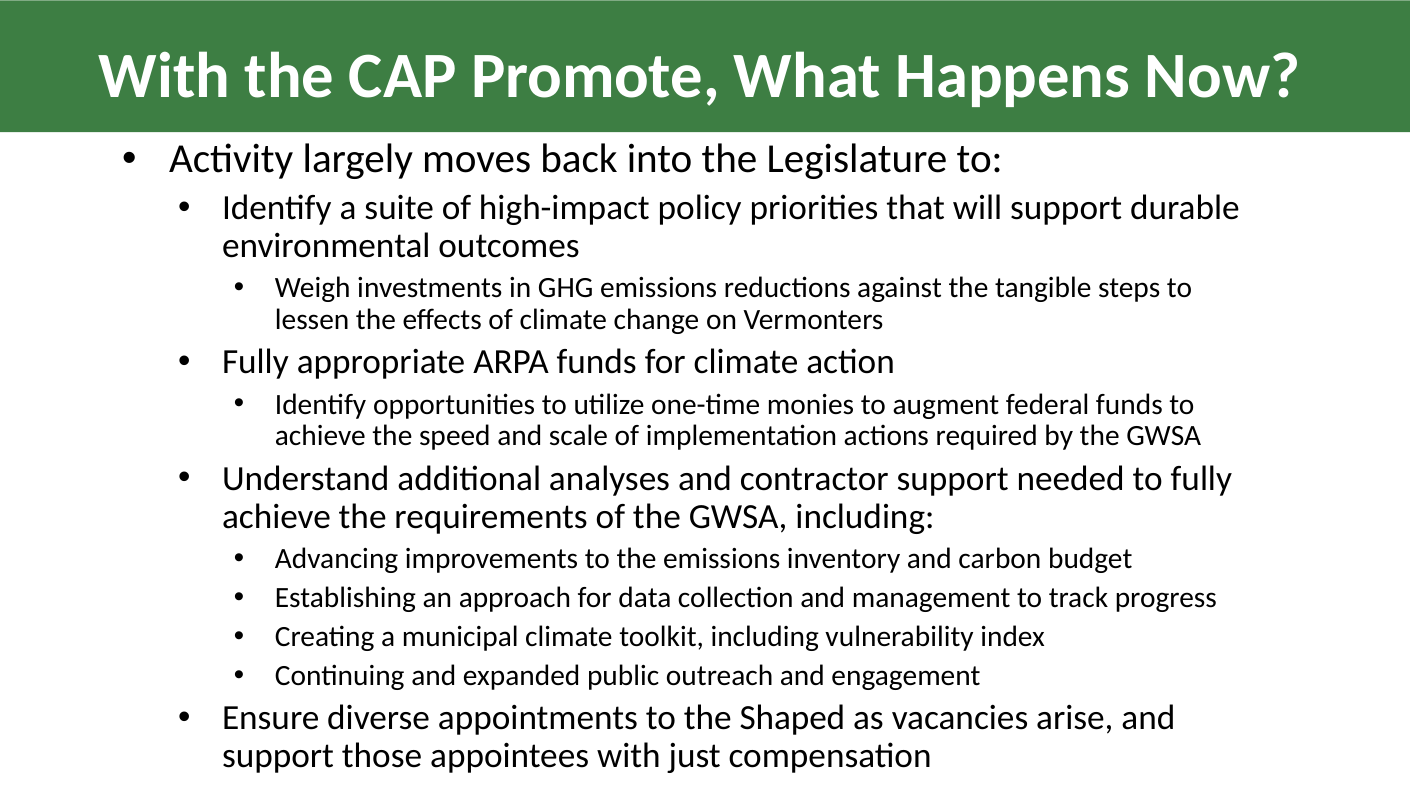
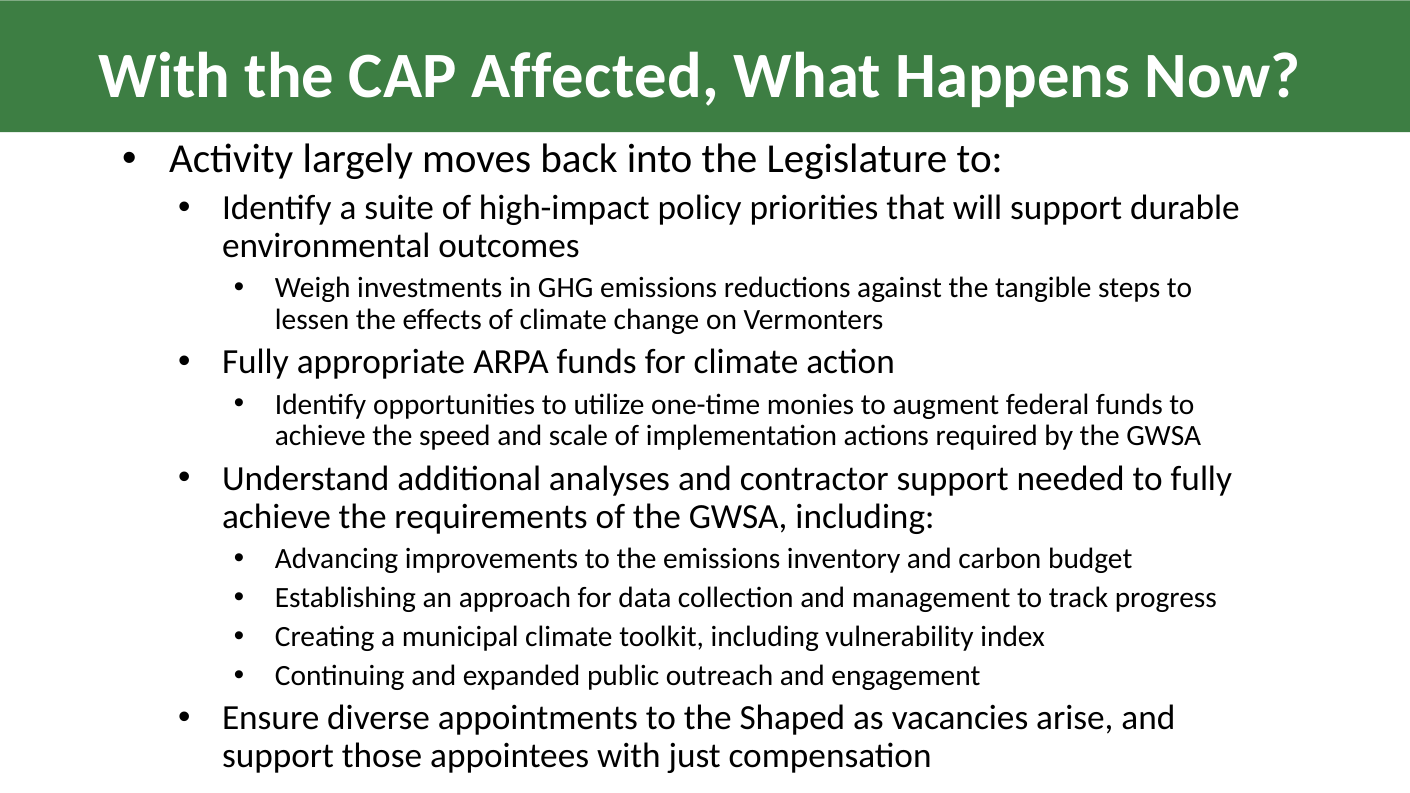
Promote: Promote -> Affected (595, 76)
